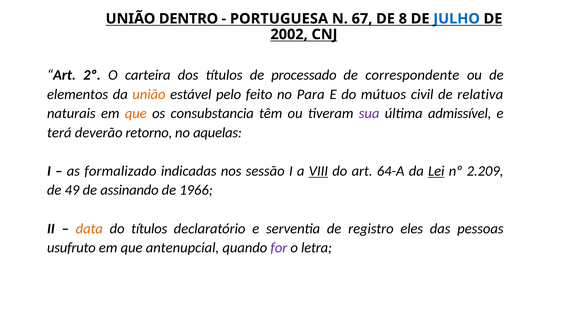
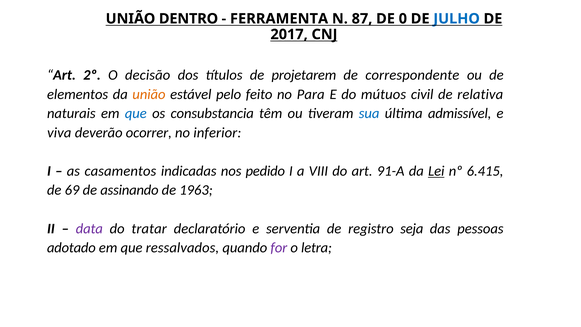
PORTUGUESA: PORTUGUESA -> FERRAMENTA (279, 19)
67: 67 -> 87 (362, 19)
8: 8 -> 0 (403, 19)
2002: 2002 -> 2017 (289, 34)
carteira: carteira -> decisão (148, 75)
processado: processado -> projetarem (304, 75)
que colour: orange -> blue (136, 113)
sua colour: purple -> blue (369, 113)
terá: terá -> viva (59, 133)
retorno: retorno -> ocorrer (149, 133)
aquelas: aquelas -> inferior (217, 133)
formalizado: formalizado -> casamentos (120, 171)
sessão: sessão -> pedido (265, 171)
VIII underline: present -> none (318, 171)
64-A: 64-A -> 91-A (391, 171)
2.209: 2.209 -> 6.415 (485, 171)
49: 49 -> 69 (72, 190)
1966: 1966 -> 1963 (196, 190)
data colour: orange -> purple (89, 228)
do títulos: títulos -> tratar (149, 228)
eles: eles -> seja (412, 228)
usufruto: usufruto -> adotado (71, 248)
antenupcial: antenupcial -> ressalvados (182, 248)
